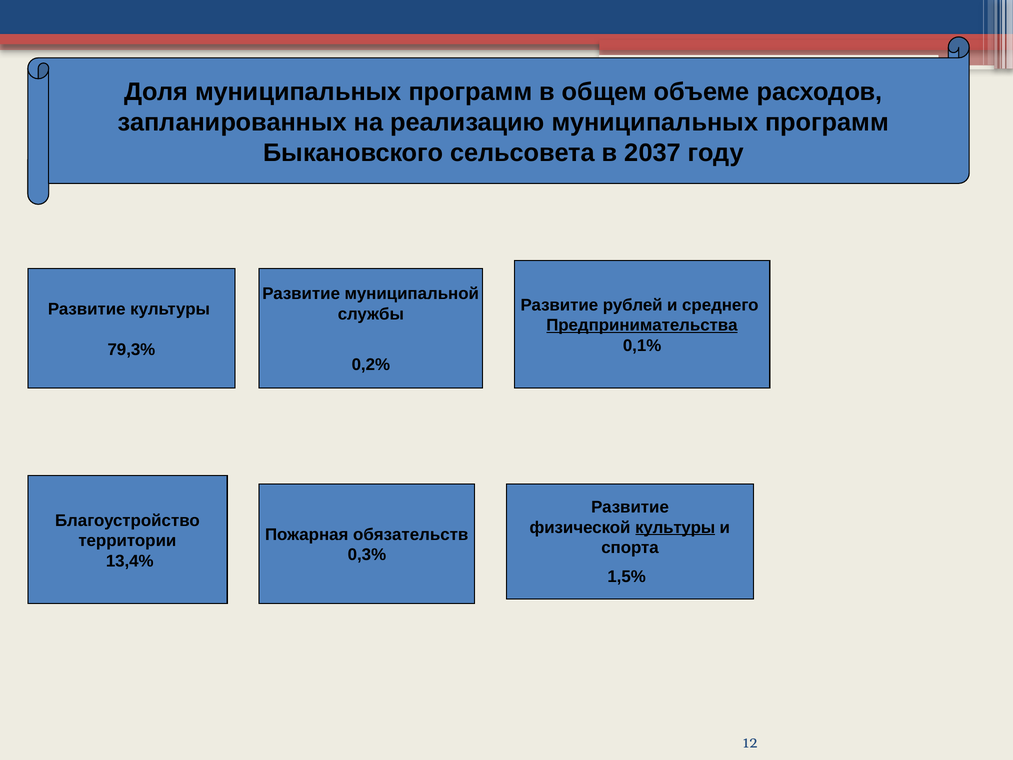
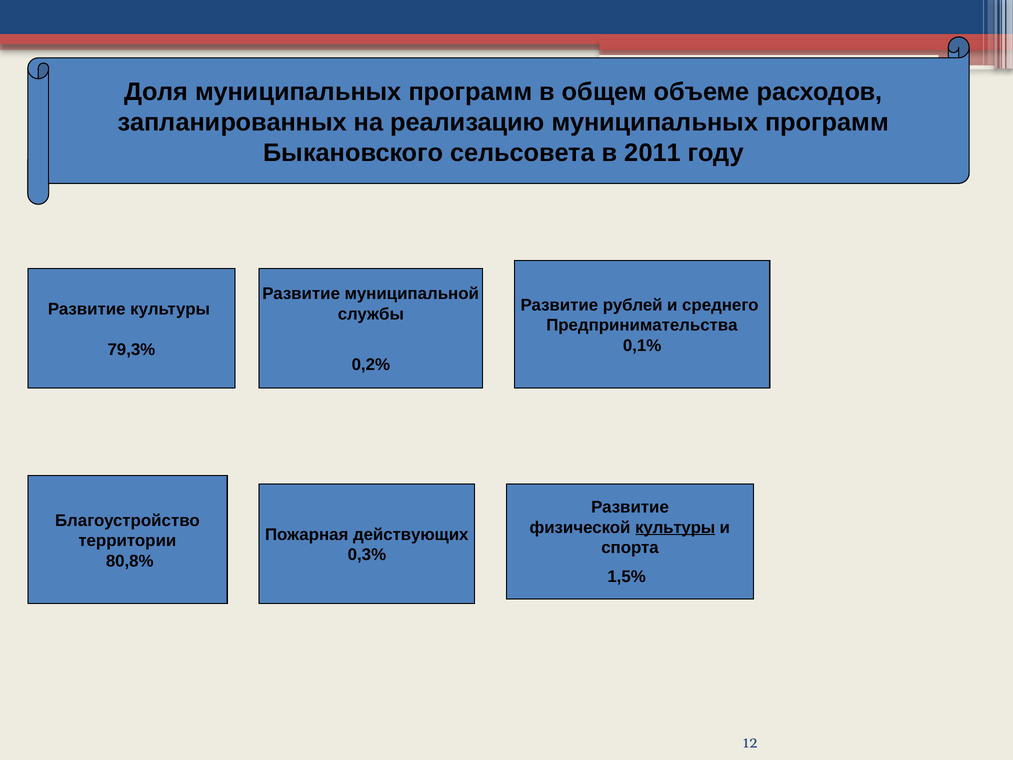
2037: 2037 -> 2011 (653, 153)
Предпринимательства underline: present -> none (642, 325)
обязательств: обязательств -> действующих (411, 534)
13,4%: 13,4% -> 80,8% (130, 561)
